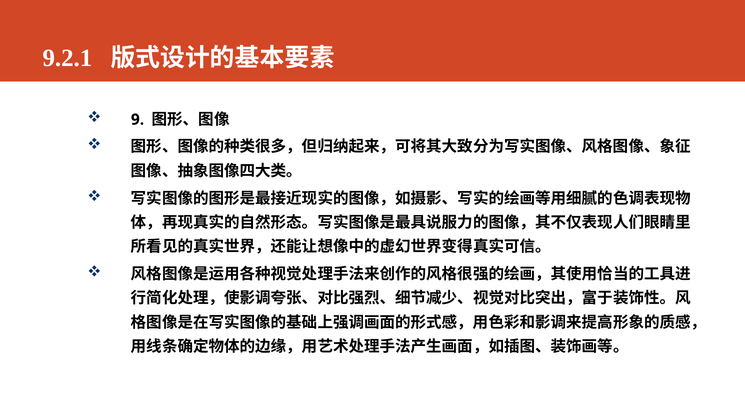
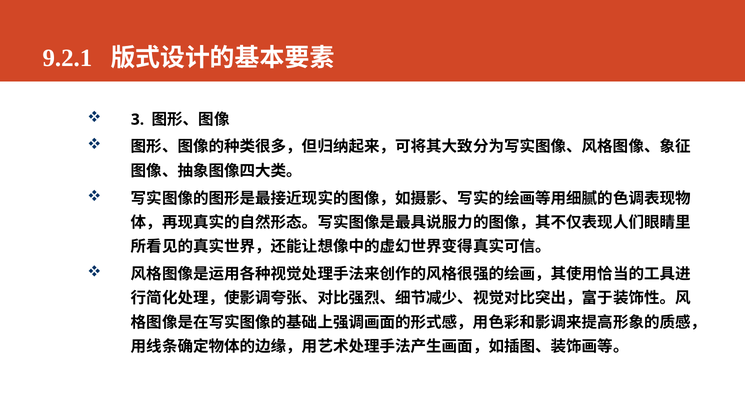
9: 9 -> 3 (138, 120)
